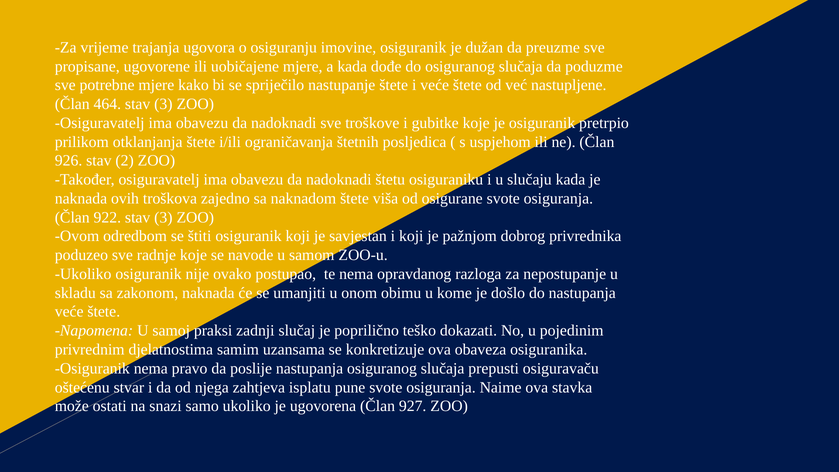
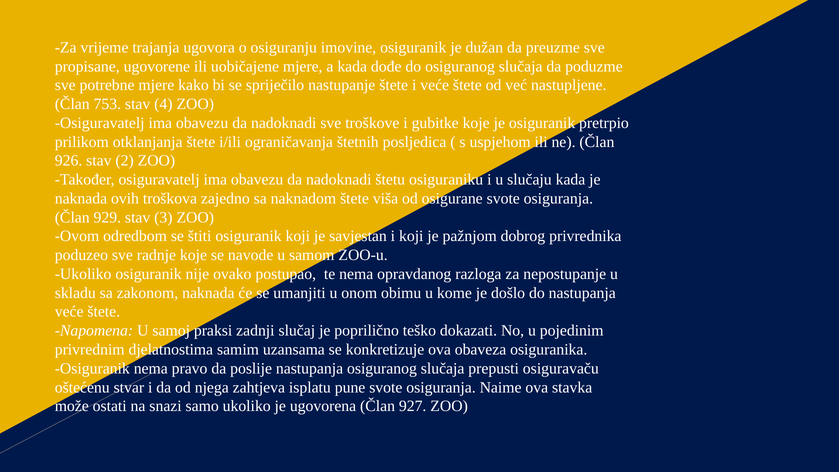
464: 464 -> 753 (107, 104)
3: 3 -> 4 (163, 104)
922: 922 -> 929 (107, 217)
